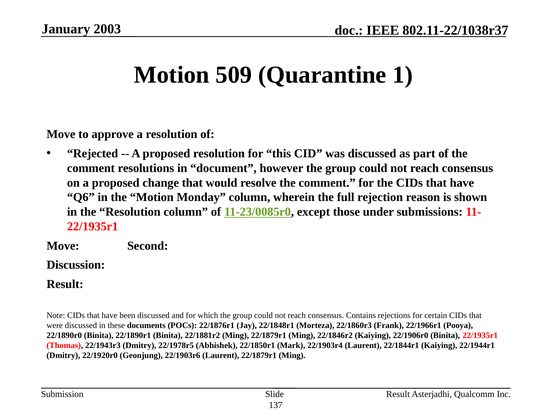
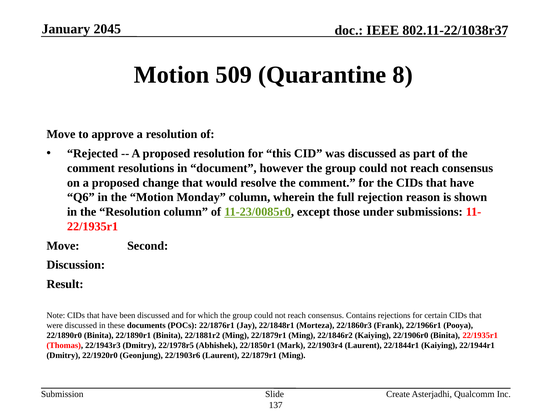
2003: 2003 -> 2045 (107, 29)
1: 1 -> 8 (403, 75)
Result: Result -> Create (398, 393)
